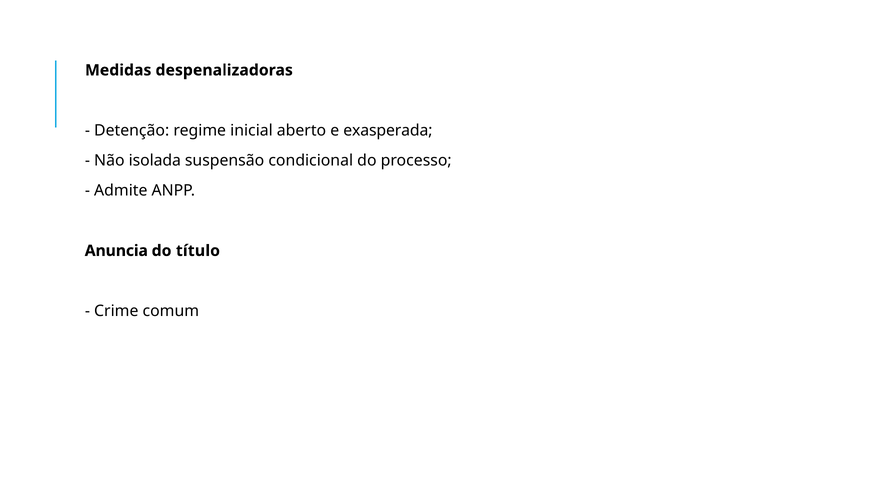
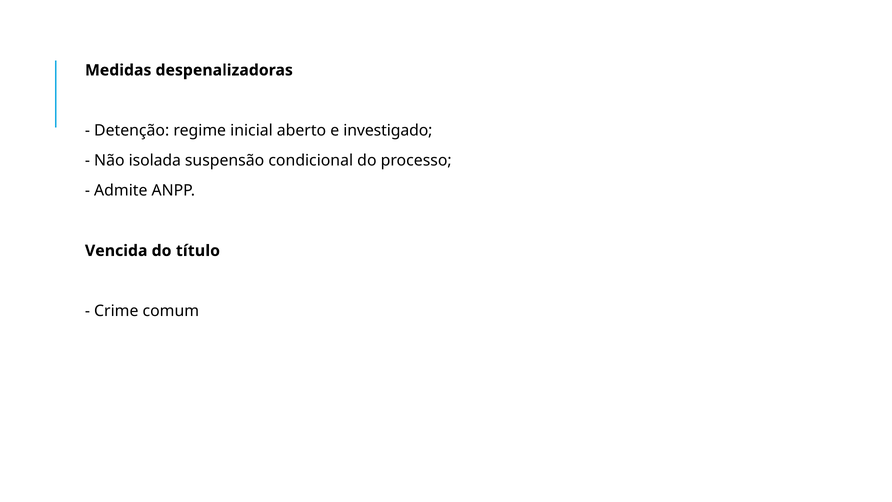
exasperada: exasperada -> investigado (388, 130)
Anuncia: Anuncia -> Vencida (116, 251)
